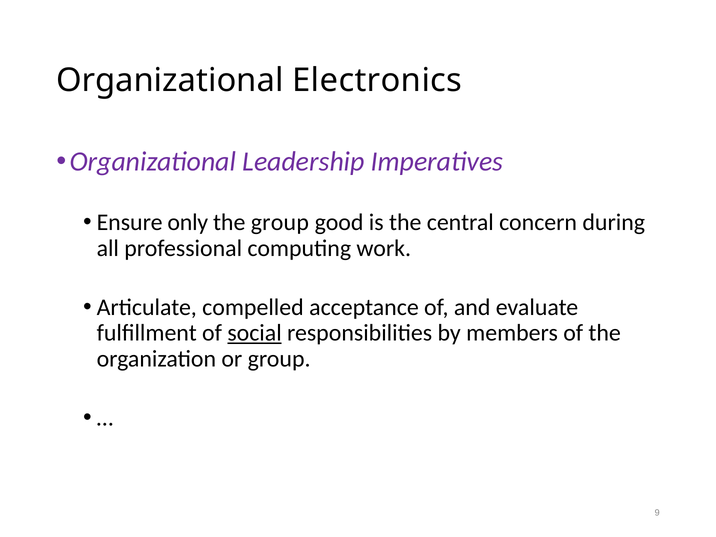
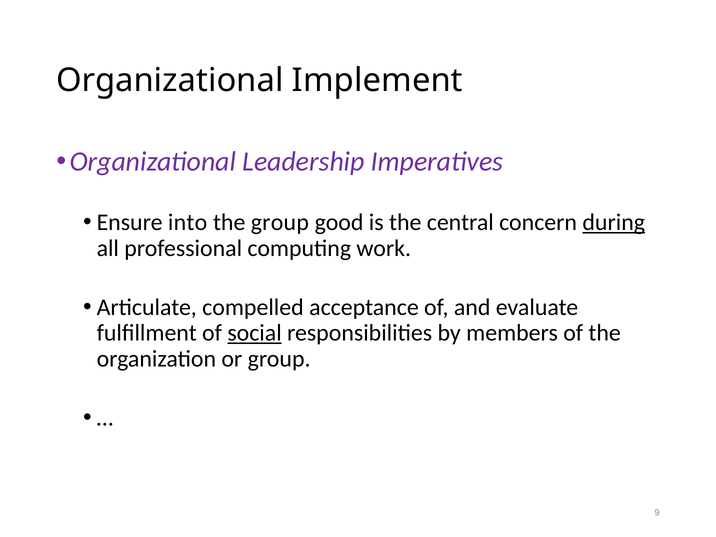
Electronics: Electronics -> Implement (377, 80)
only: only -> into (188, 223)
during underline: none -> present (614, 223)
